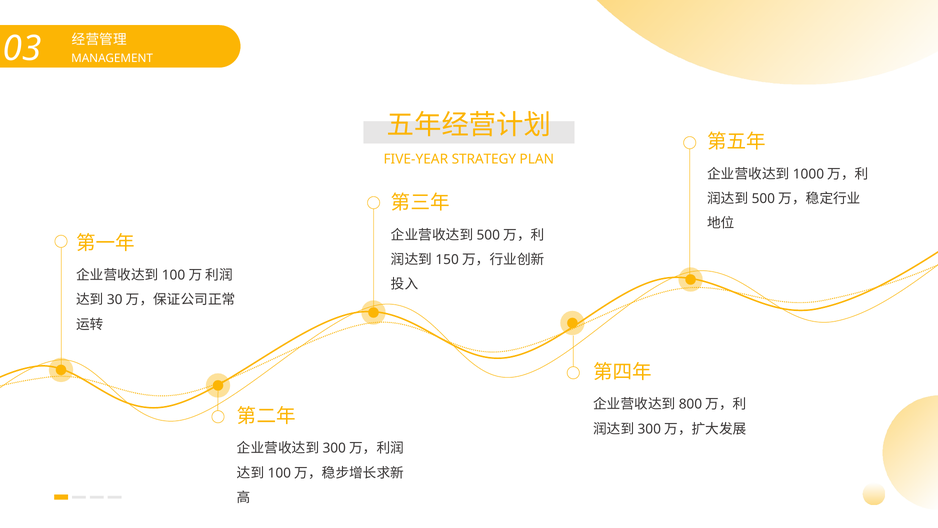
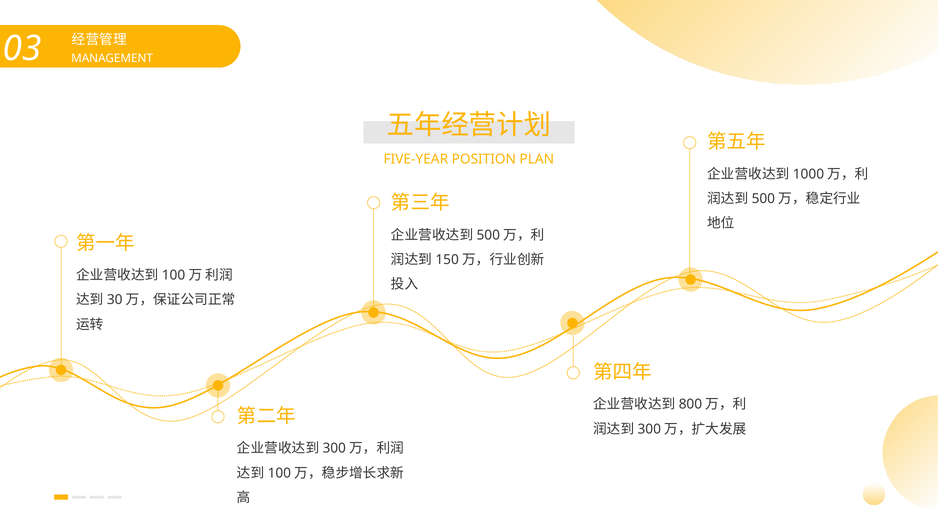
STRATEGY: STRATEGY -> POSITION (484, 159)
